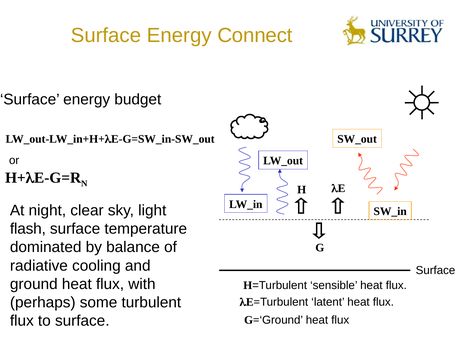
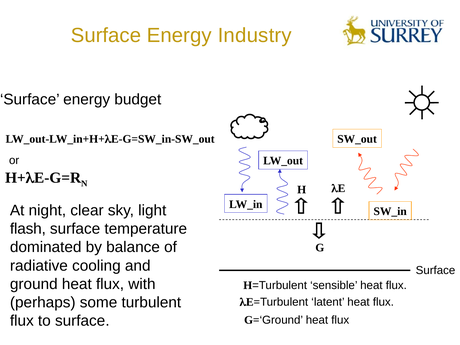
Connect: Connect -> Industry (255, 35)
